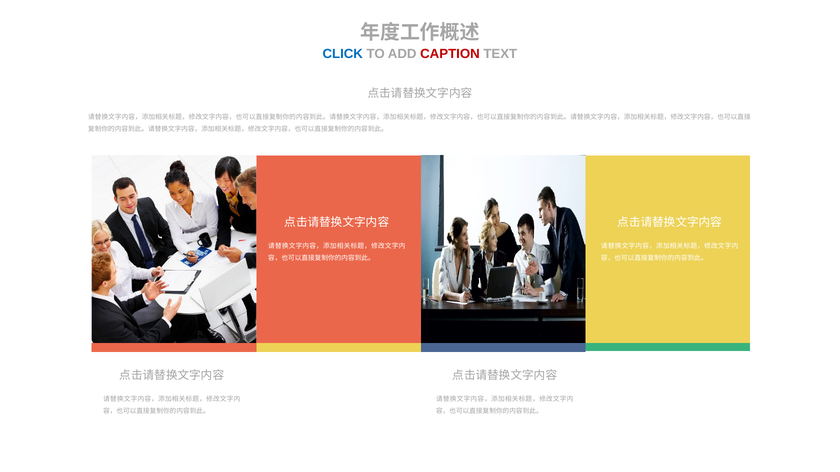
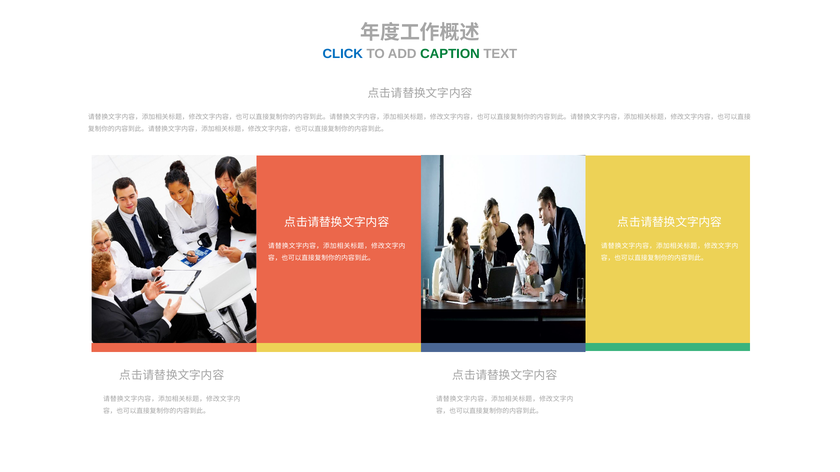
CAPTION colour: red -> green (450, 54)
